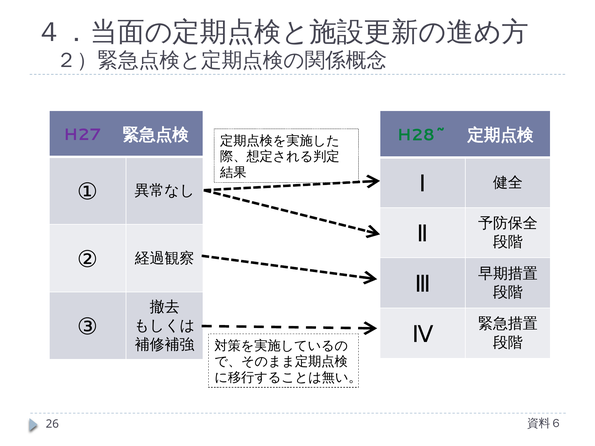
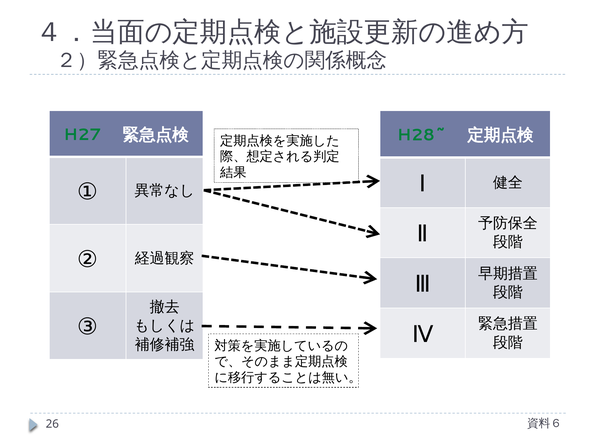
H27 colour: purple -> green (82, 135)
